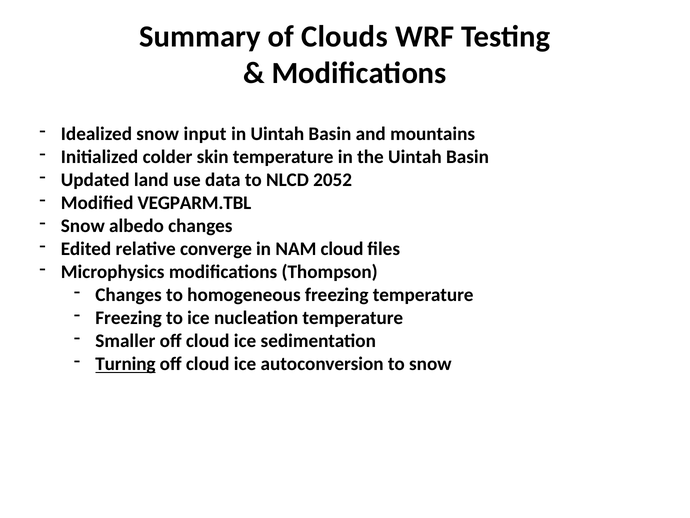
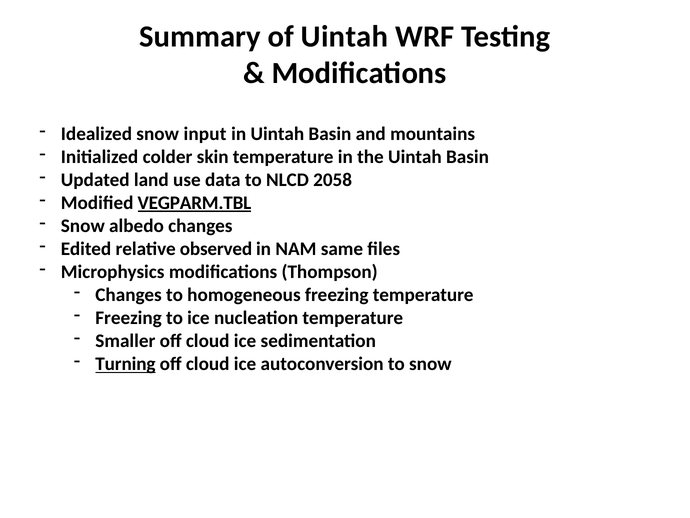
of Clouds: Clouds -> Uintah (345, 36)
2052: 2052 -> 2058 (333, 180)
VEGPARM.TBL underline: none -> present (194, 203)
converge: converge -> observed (216, 249)
NAM cloud: cloud -> same (342, 249)
